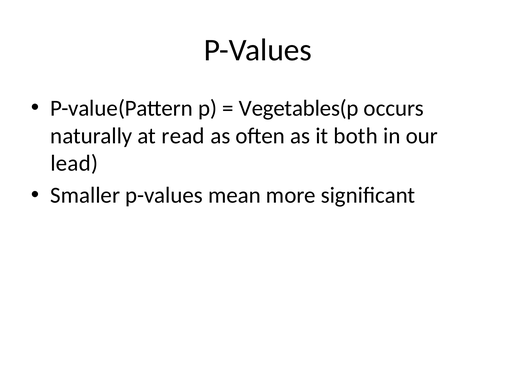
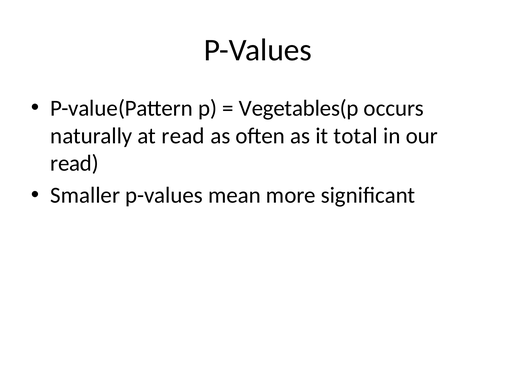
both: both -> total (356, 136)
lead: lead -> read (74, 163)
